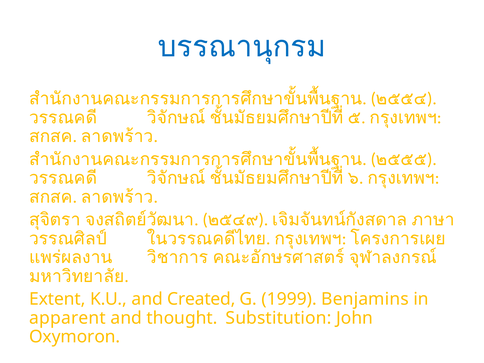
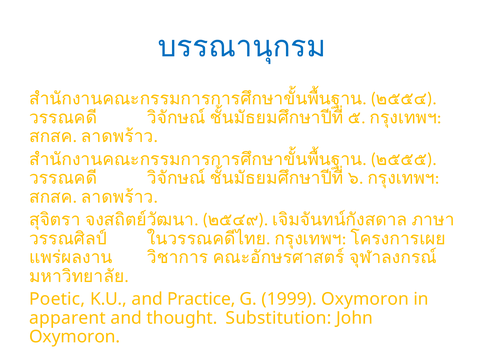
Extent: Extent -> Poetic (57, 299)
Created: Created -> Practice (201, 299)
1999 Benjamins: Benjamins -> Oxymoron (365, 299)
